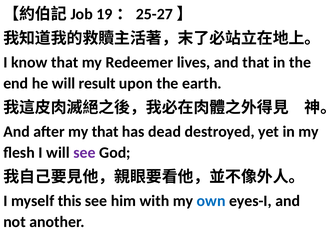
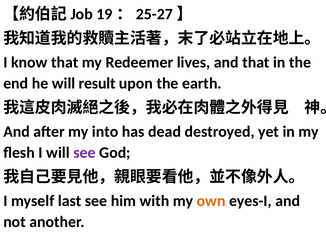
my that: that -> into (105, 131)
this: this -> last (70, 201)
own colour: blue -> orange (211, 201)
